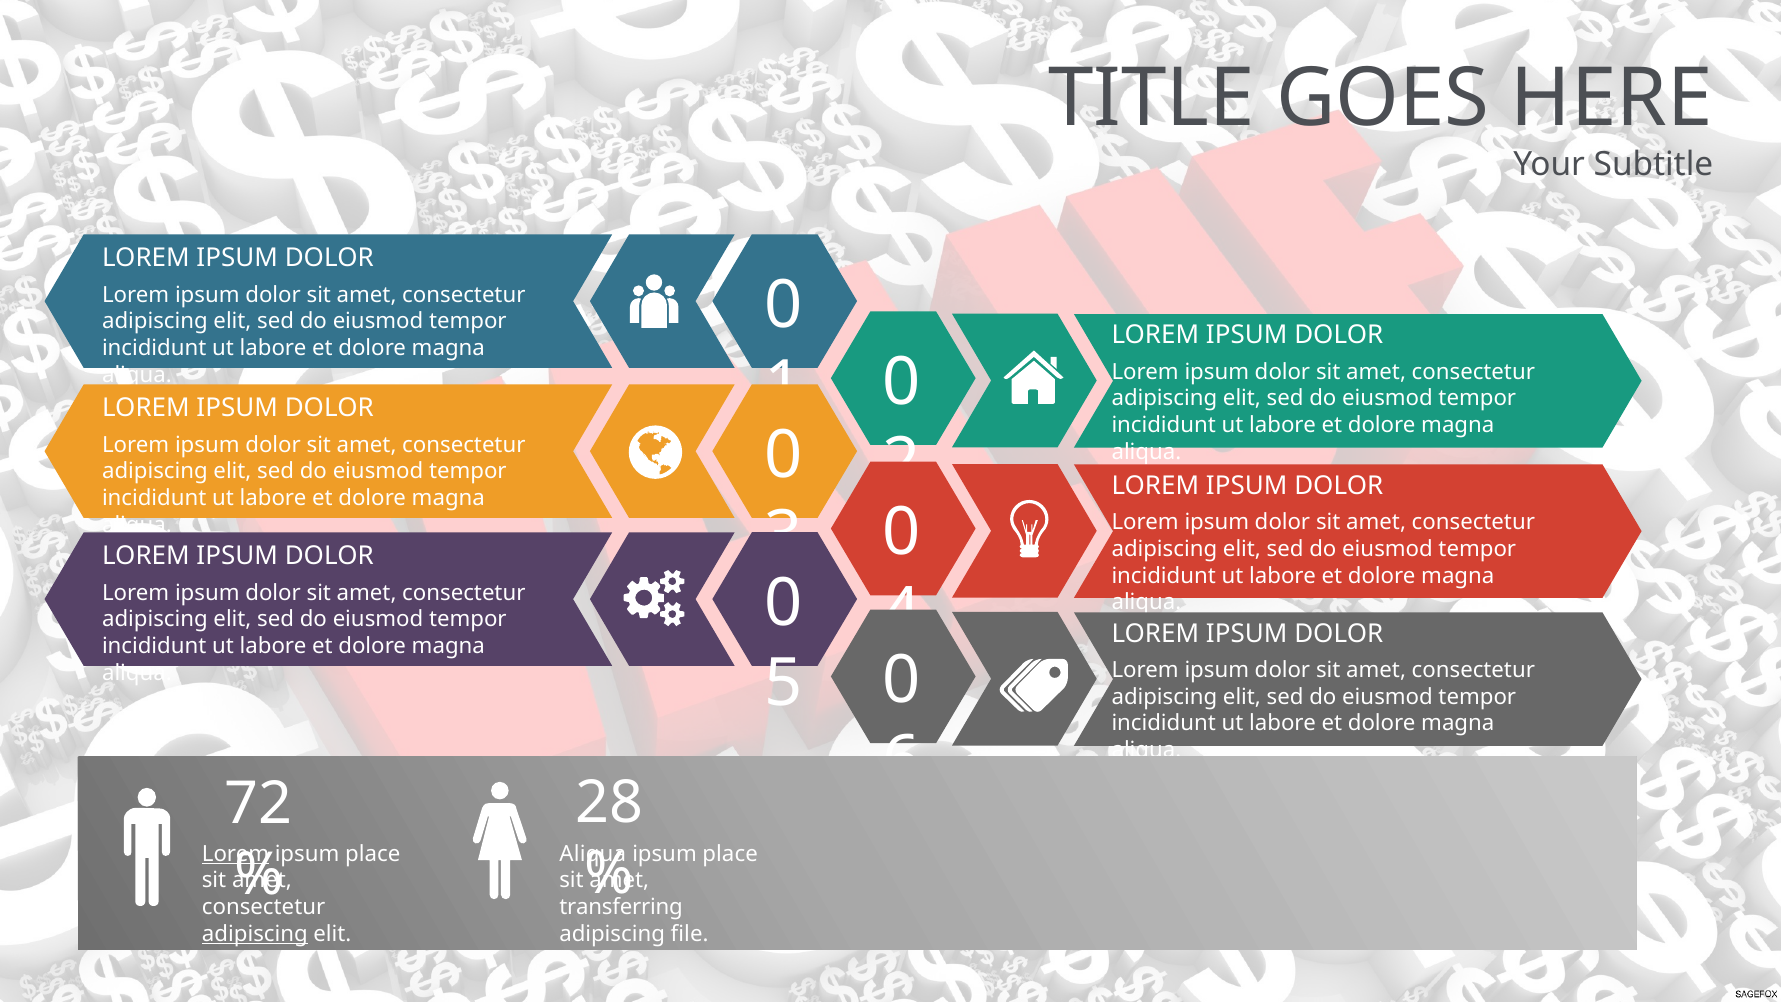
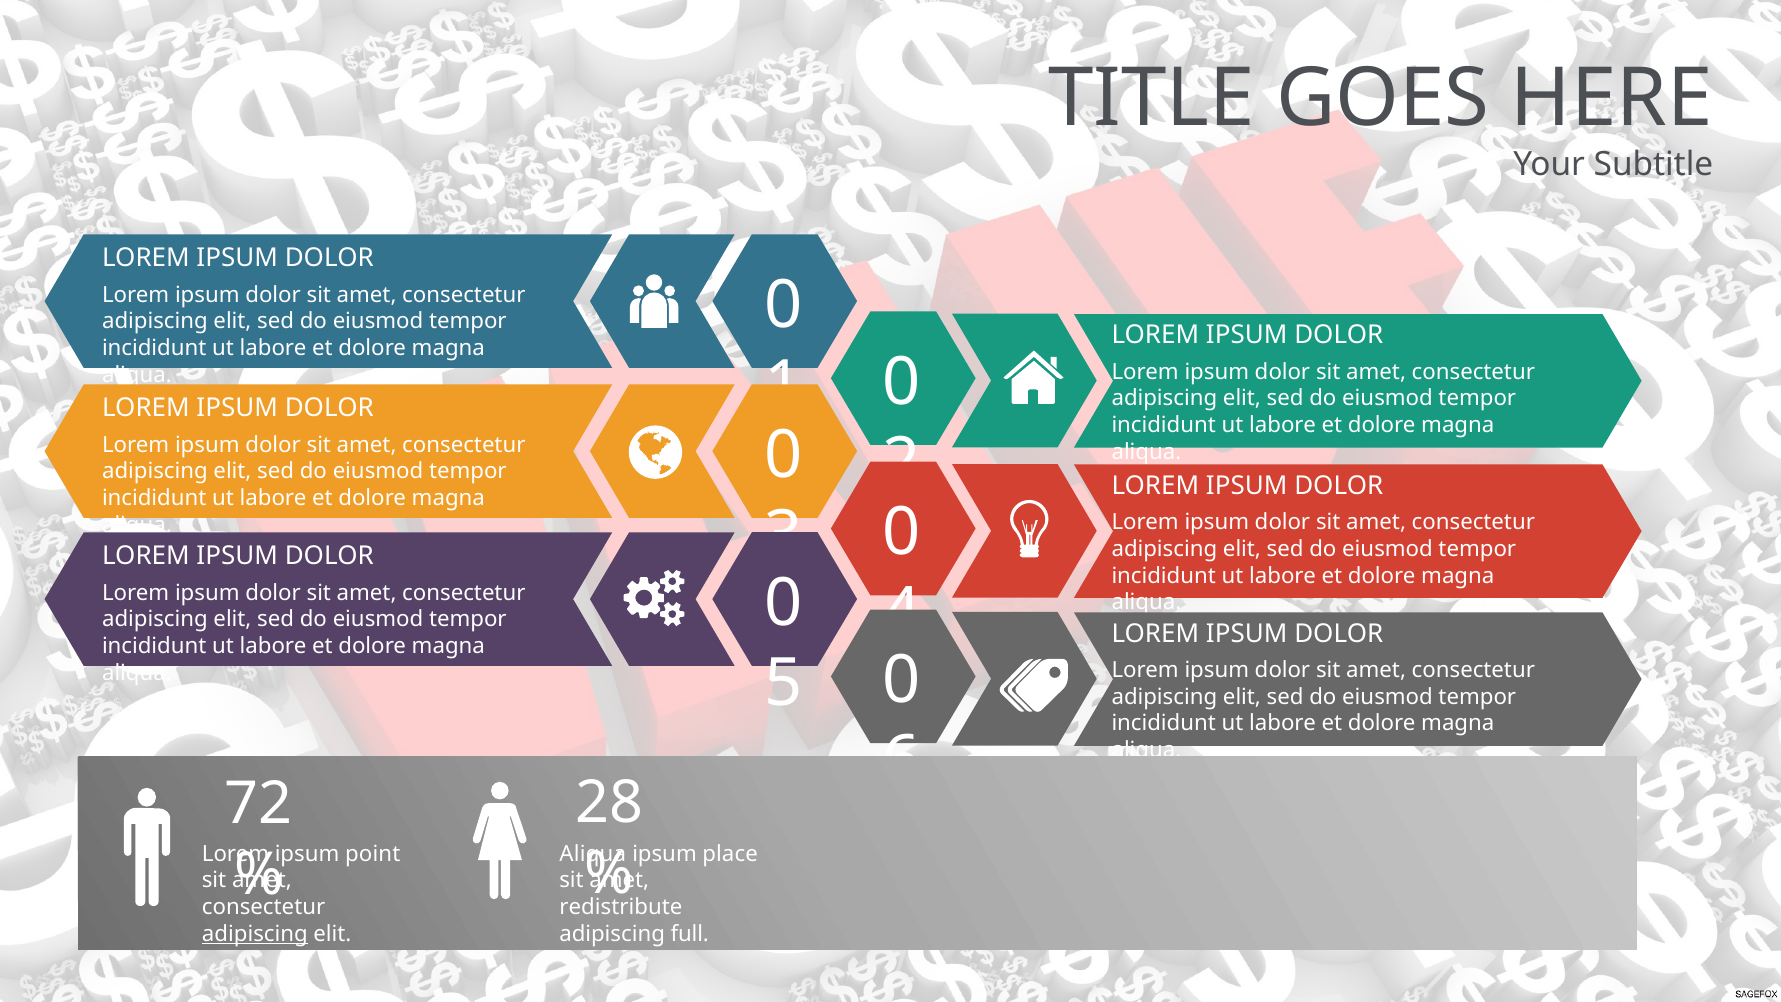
Lorem underline: present -> none (236, 854)
place: place -> point (373, 854)
transferring: transferring -> redistribute (621, 907)
file: file -> full (690, 934)
